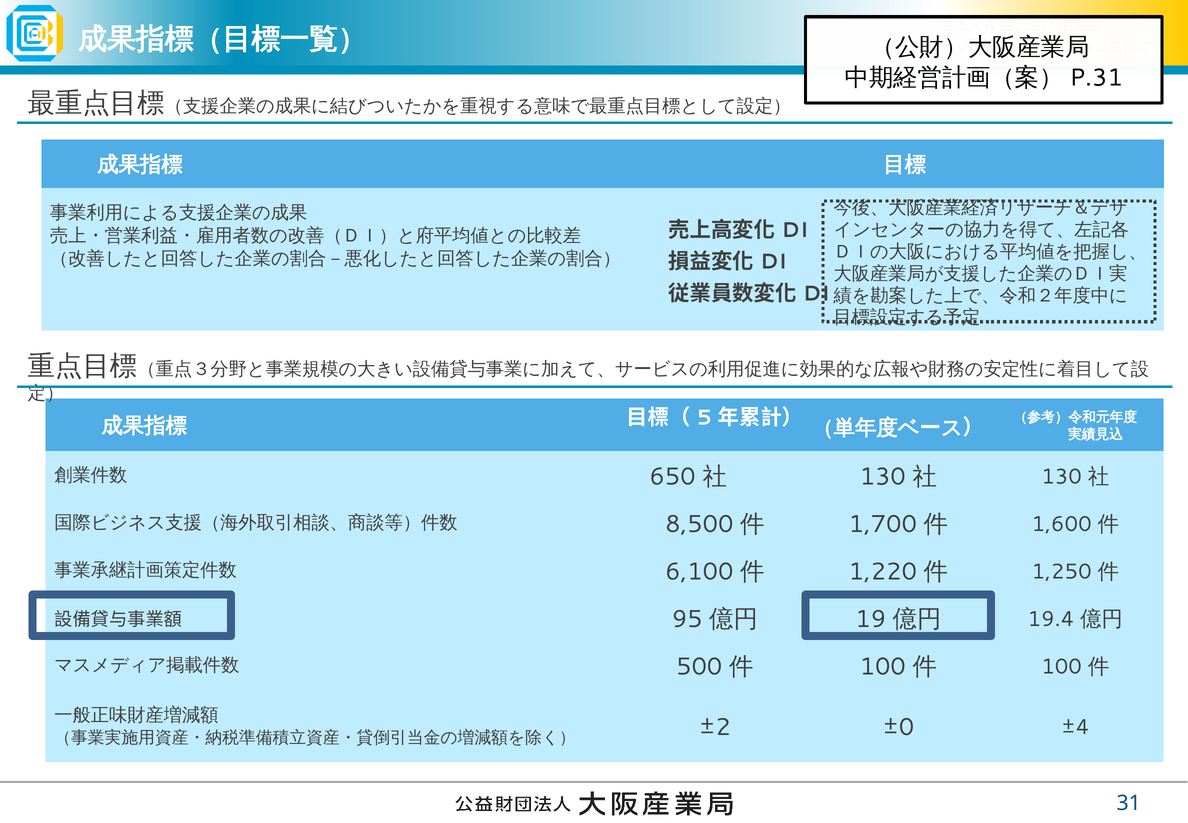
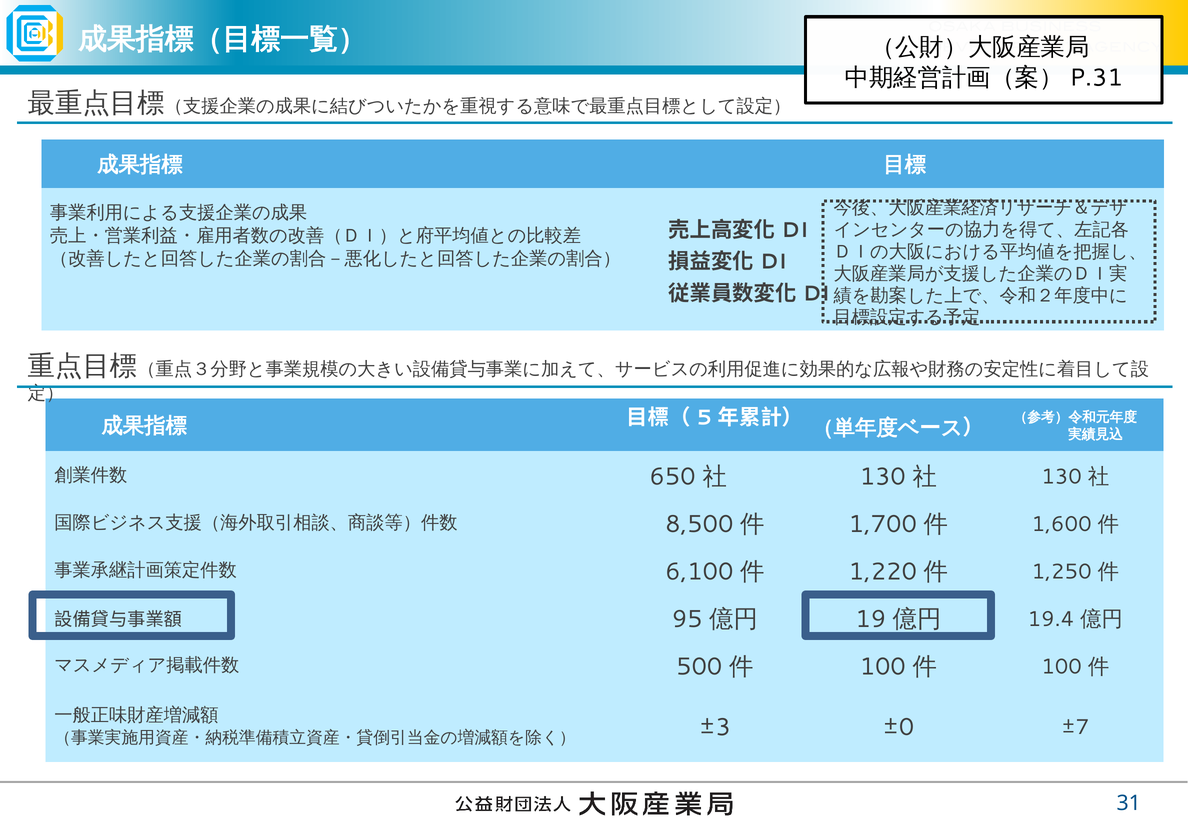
±2: ±2 -> ±3 (715, 727)
±4: ±4 -> ±7 (1075, 727)
